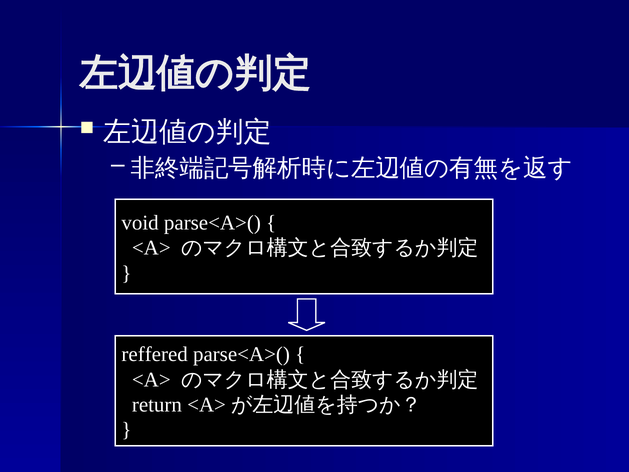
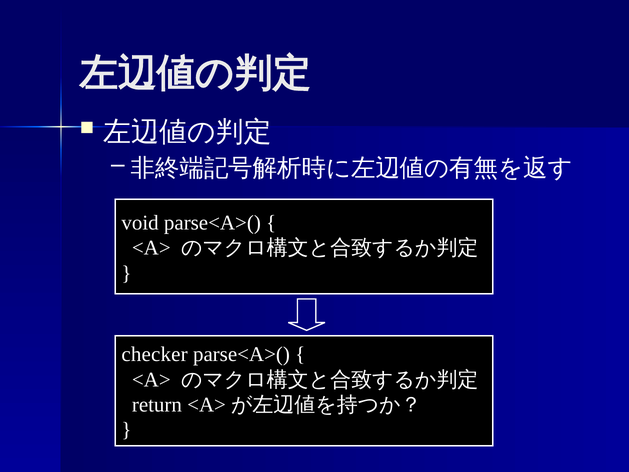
reffered: reffered -> checker (155, 354)
